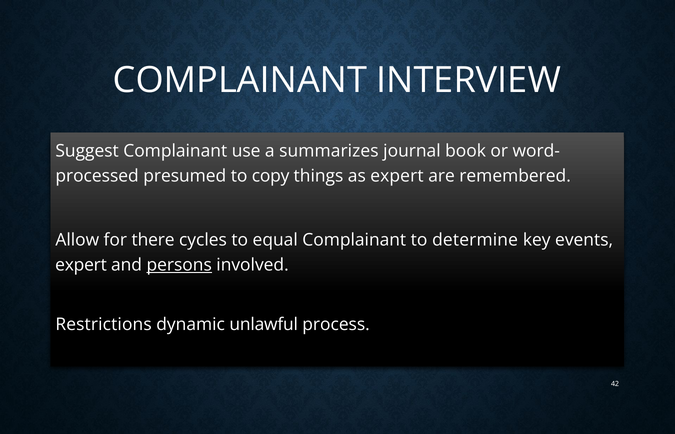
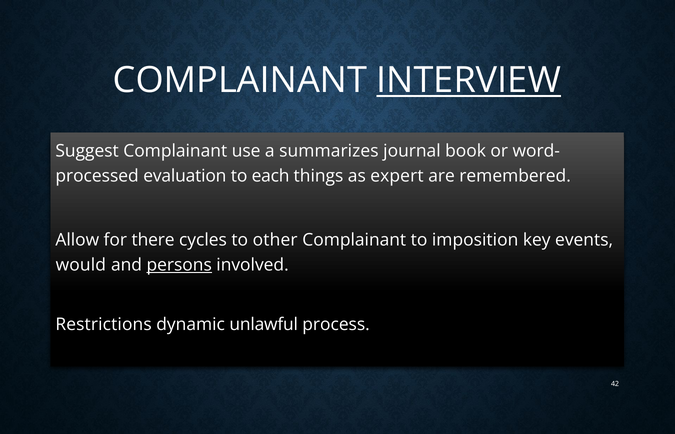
INTERVIEW underline: none -> present (469, 80)
presumed: presumed -> evaluation (185, 176)
copy: copy -> each (271, 176)
equal: equal -> other (275, 240)
determine: determine -> imposition (475, 240)
expert: expert -> would (81, 265)
